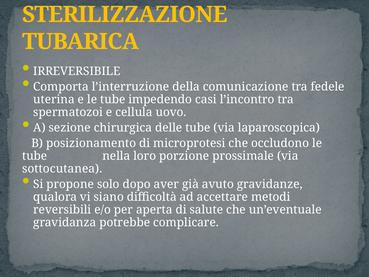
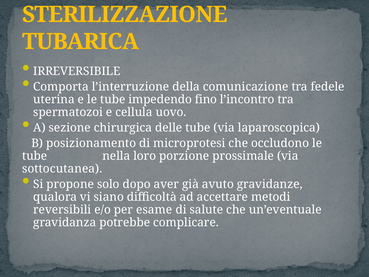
casi: casi -> fino (206, 99)
aperta: aperta -> esame (154, 210)
